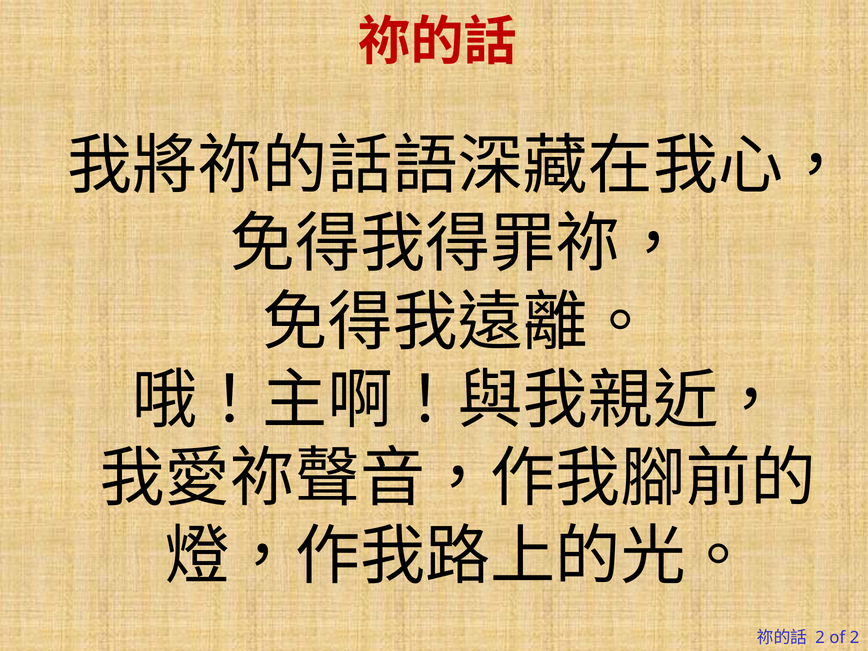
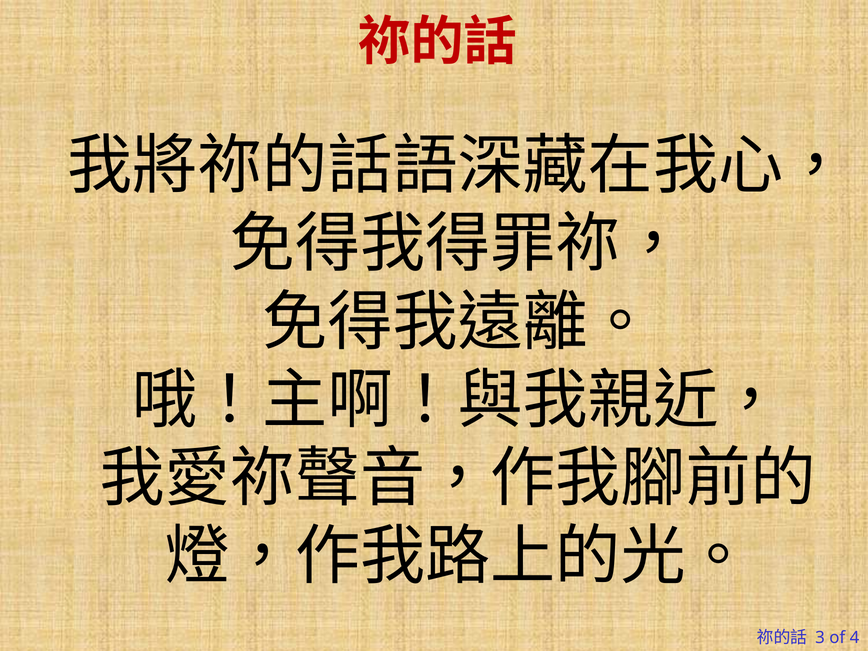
2: 2 -> 3 (820, 637)
of 2: 2 -> 4 (854, 637)
